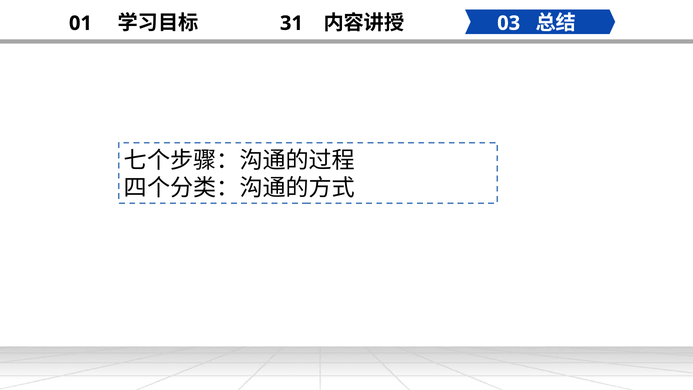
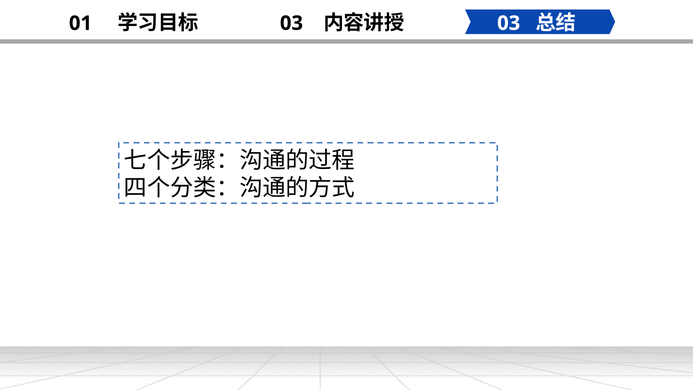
31: 31 -> 03 (291, 23)
